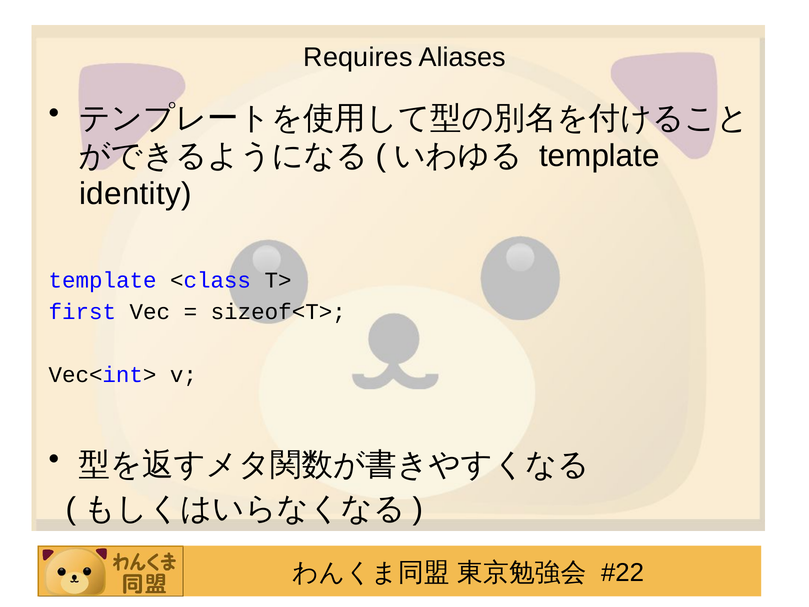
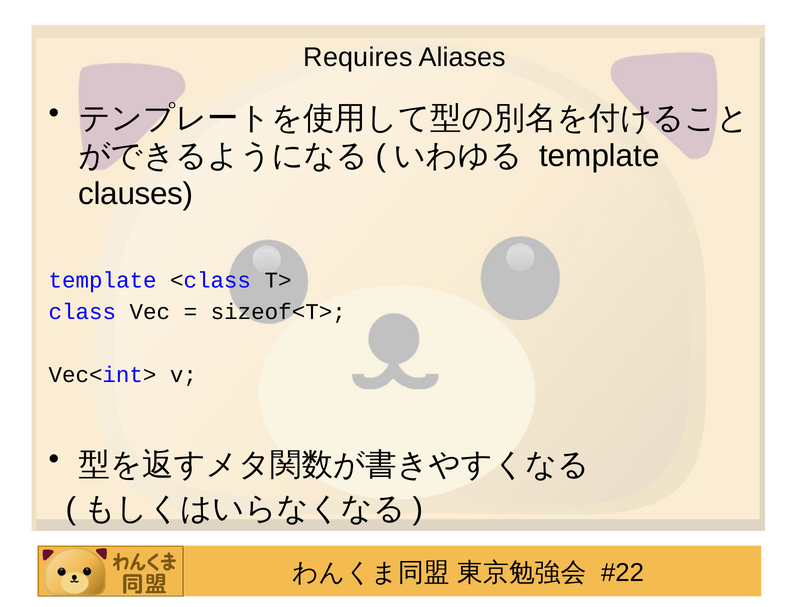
identity: identity -> clauses (136, 194)
first: first -> class (82, 312)
